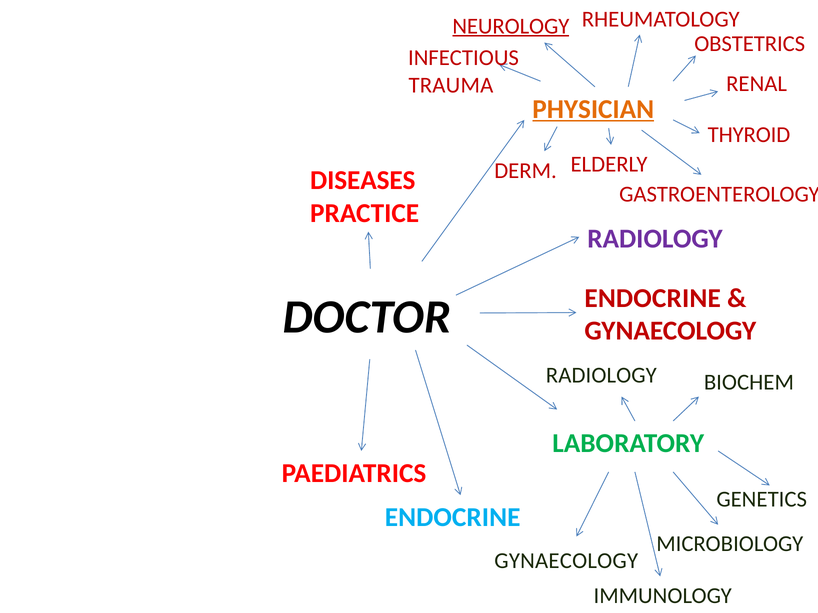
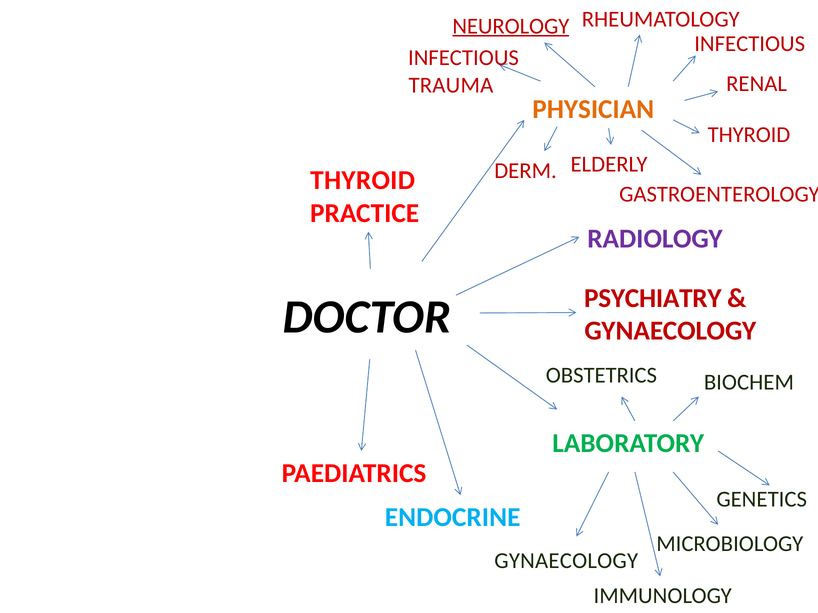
OBSTETRICS: OBSTETRICS -> INFECTIOUS (750, 44)
PHYSICIAN underline: present -> none (593, 109)
DISEASES: DISEASES -> THYROID (363, 181)
DOCTOR ENDOCRINE: ENDOCRINE -> PSYCHIATRY (653, 298)
RADIOLOGY: RADIOLOGY -> OBSTETRICS (601, 376)
